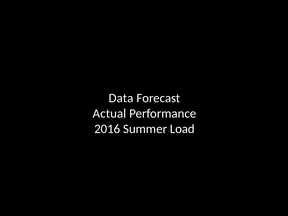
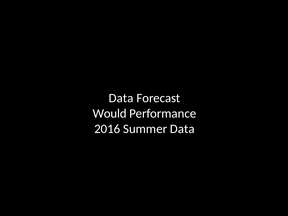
Actual: Actual -> Would (110, 113)
Summer Load: Load -> Data (182, 129)
